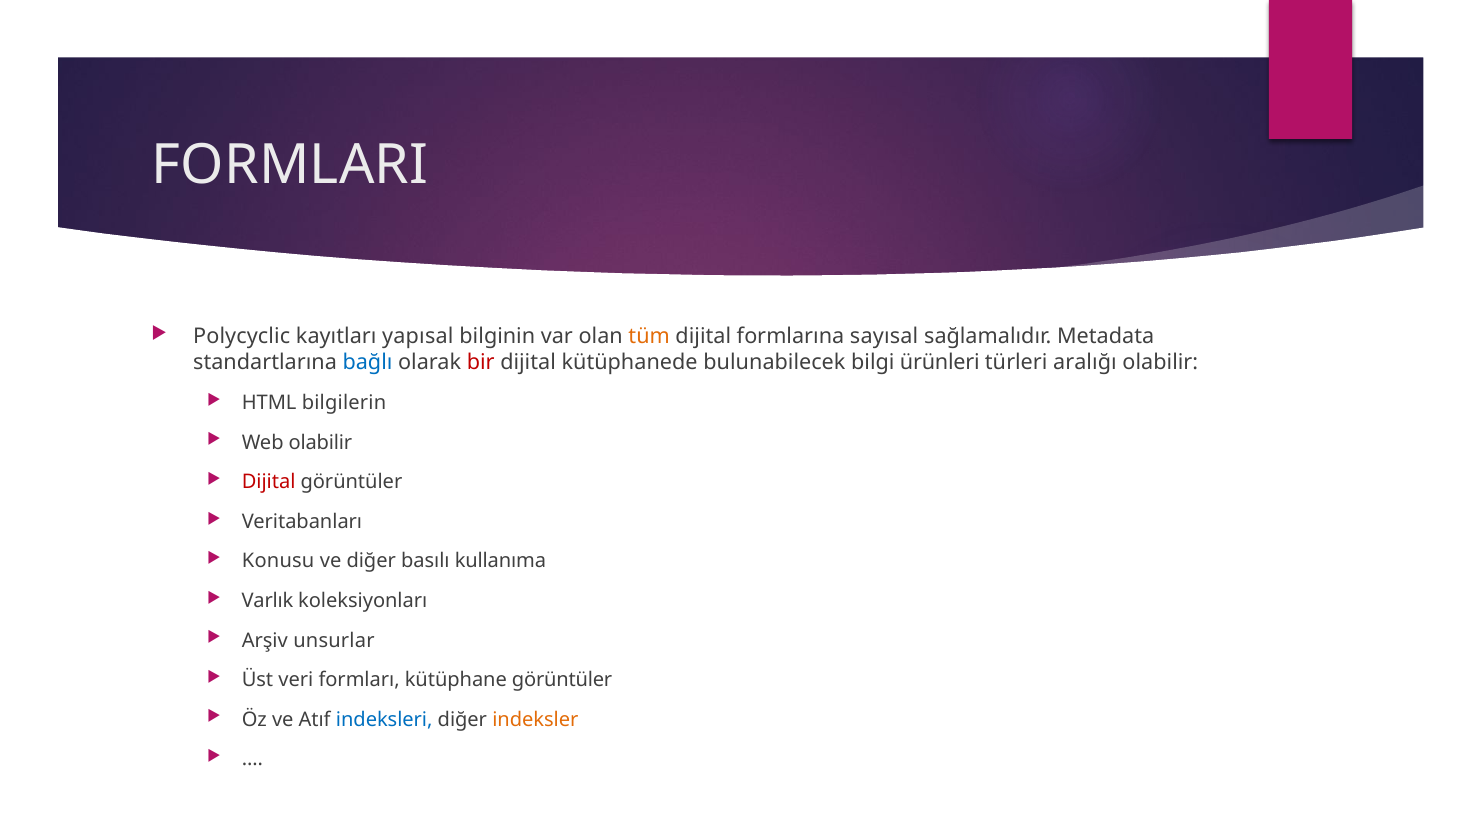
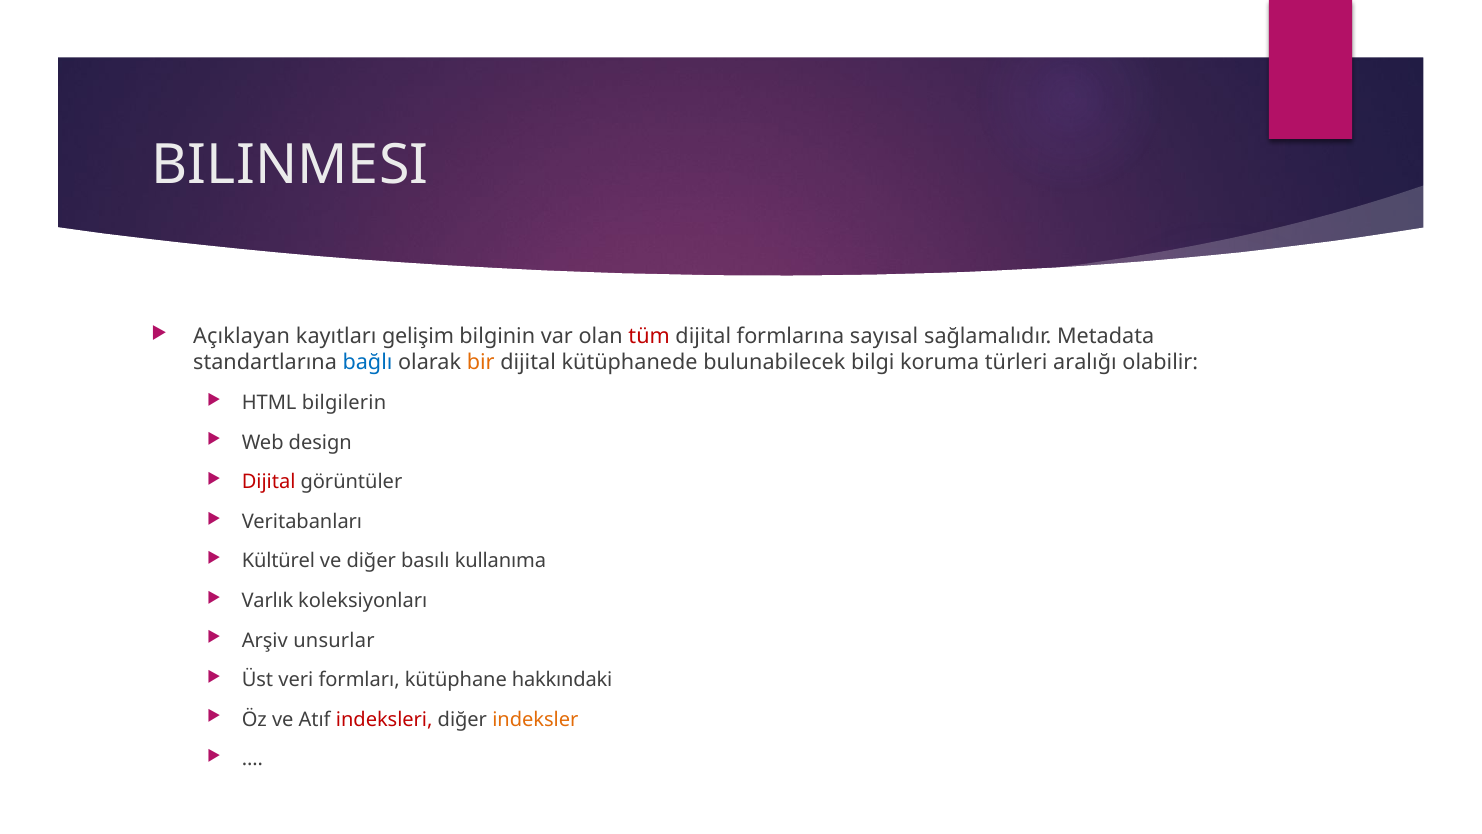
FORMLARI: FORMLARI -> BILINMESI (290, 165)
Polycyclic: Polycyclic -> Açıklayan (242, 337)
yapısal: yapısal -> gelişim (418, 337)
tüm colour: orange -> red (649, 337)
bir colour: red -> orange (481, 362)
ürünleri: ürünleri -> koruma (940, 362)
Web olabilir: olabilir -> design (320, 442)
Konusu: Konusu -> Kültürel (278, 561)
kütüphane görüntüler: görüntüler -> hakkındaki (562, 680)
indeksleri colour: blue -> red (384, 719)
